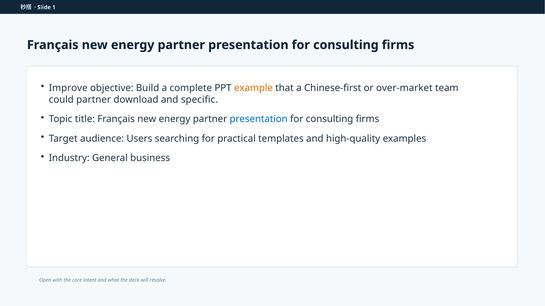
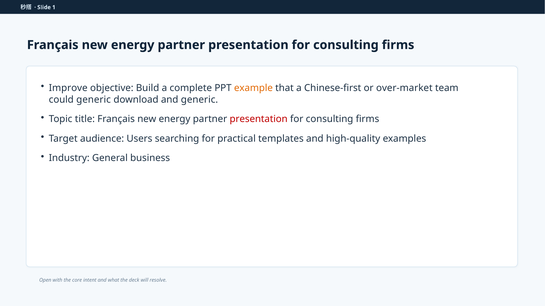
could partner: partner -> generic (94, 100)
and specific: specific -> generic (199, 100)
presentation colour: blue -> red (259, 119)
